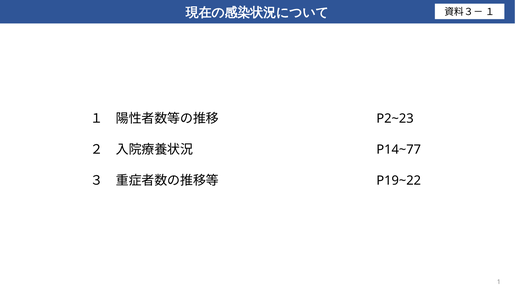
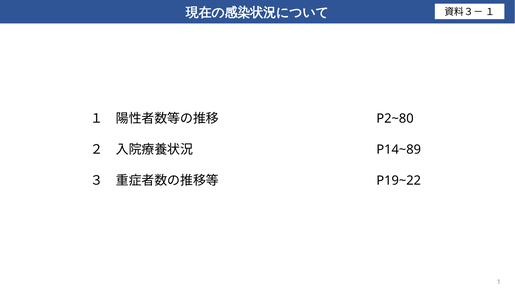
P2~23: P2~23 -> P2~80 (395, 118)
P14~77: P14~77 -> P14~89 (399, 149)
